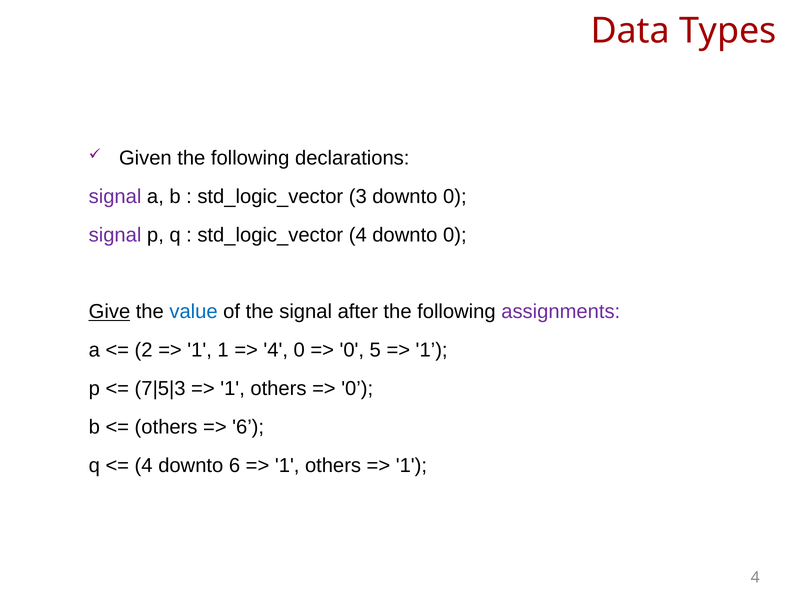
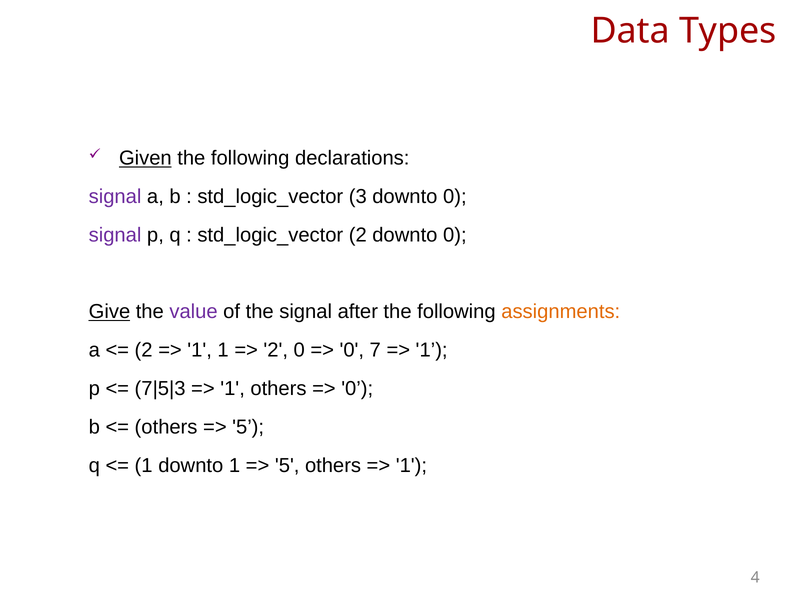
Given underline: none -> present (145, 158)
std_logic_vector 4: 4 -> 2 (358, 235)
value colour: blue -> purple (194, 312)
assignments colour: purple -> orange (561, 312)
4: 4 -> 2 (276, 350)
5: 5 -> 7 (375, 350)
6: 6 -> 5 (248, 427)
4: 4 -> 1 (144, 465)
downto 6: 6 -> 1 (235, 465)
1: 1 -> 5 (287, 465)
